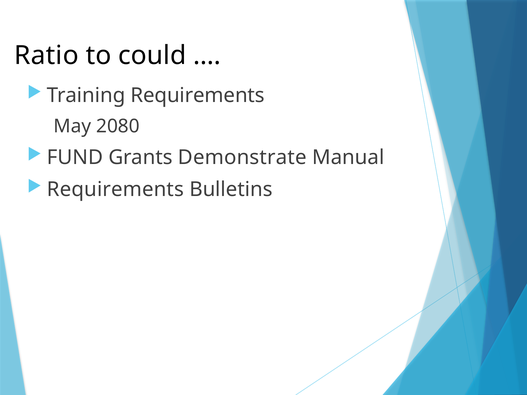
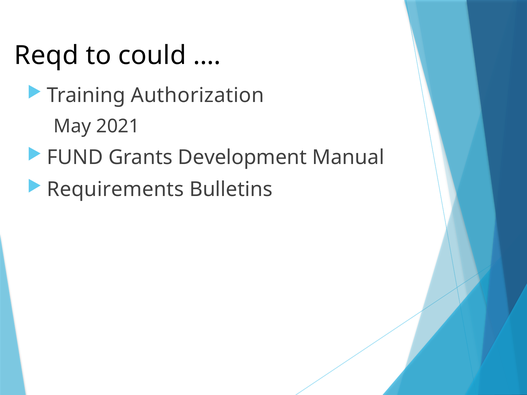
Ratio: Ratio -> Reqd (46, 55)
Training Requirements: Requirements -> Authorization (197, 95)
2080: 2080 -> 2021 (118, 126)
Demonstrate: Demonstrate -> Development (242, 157)
